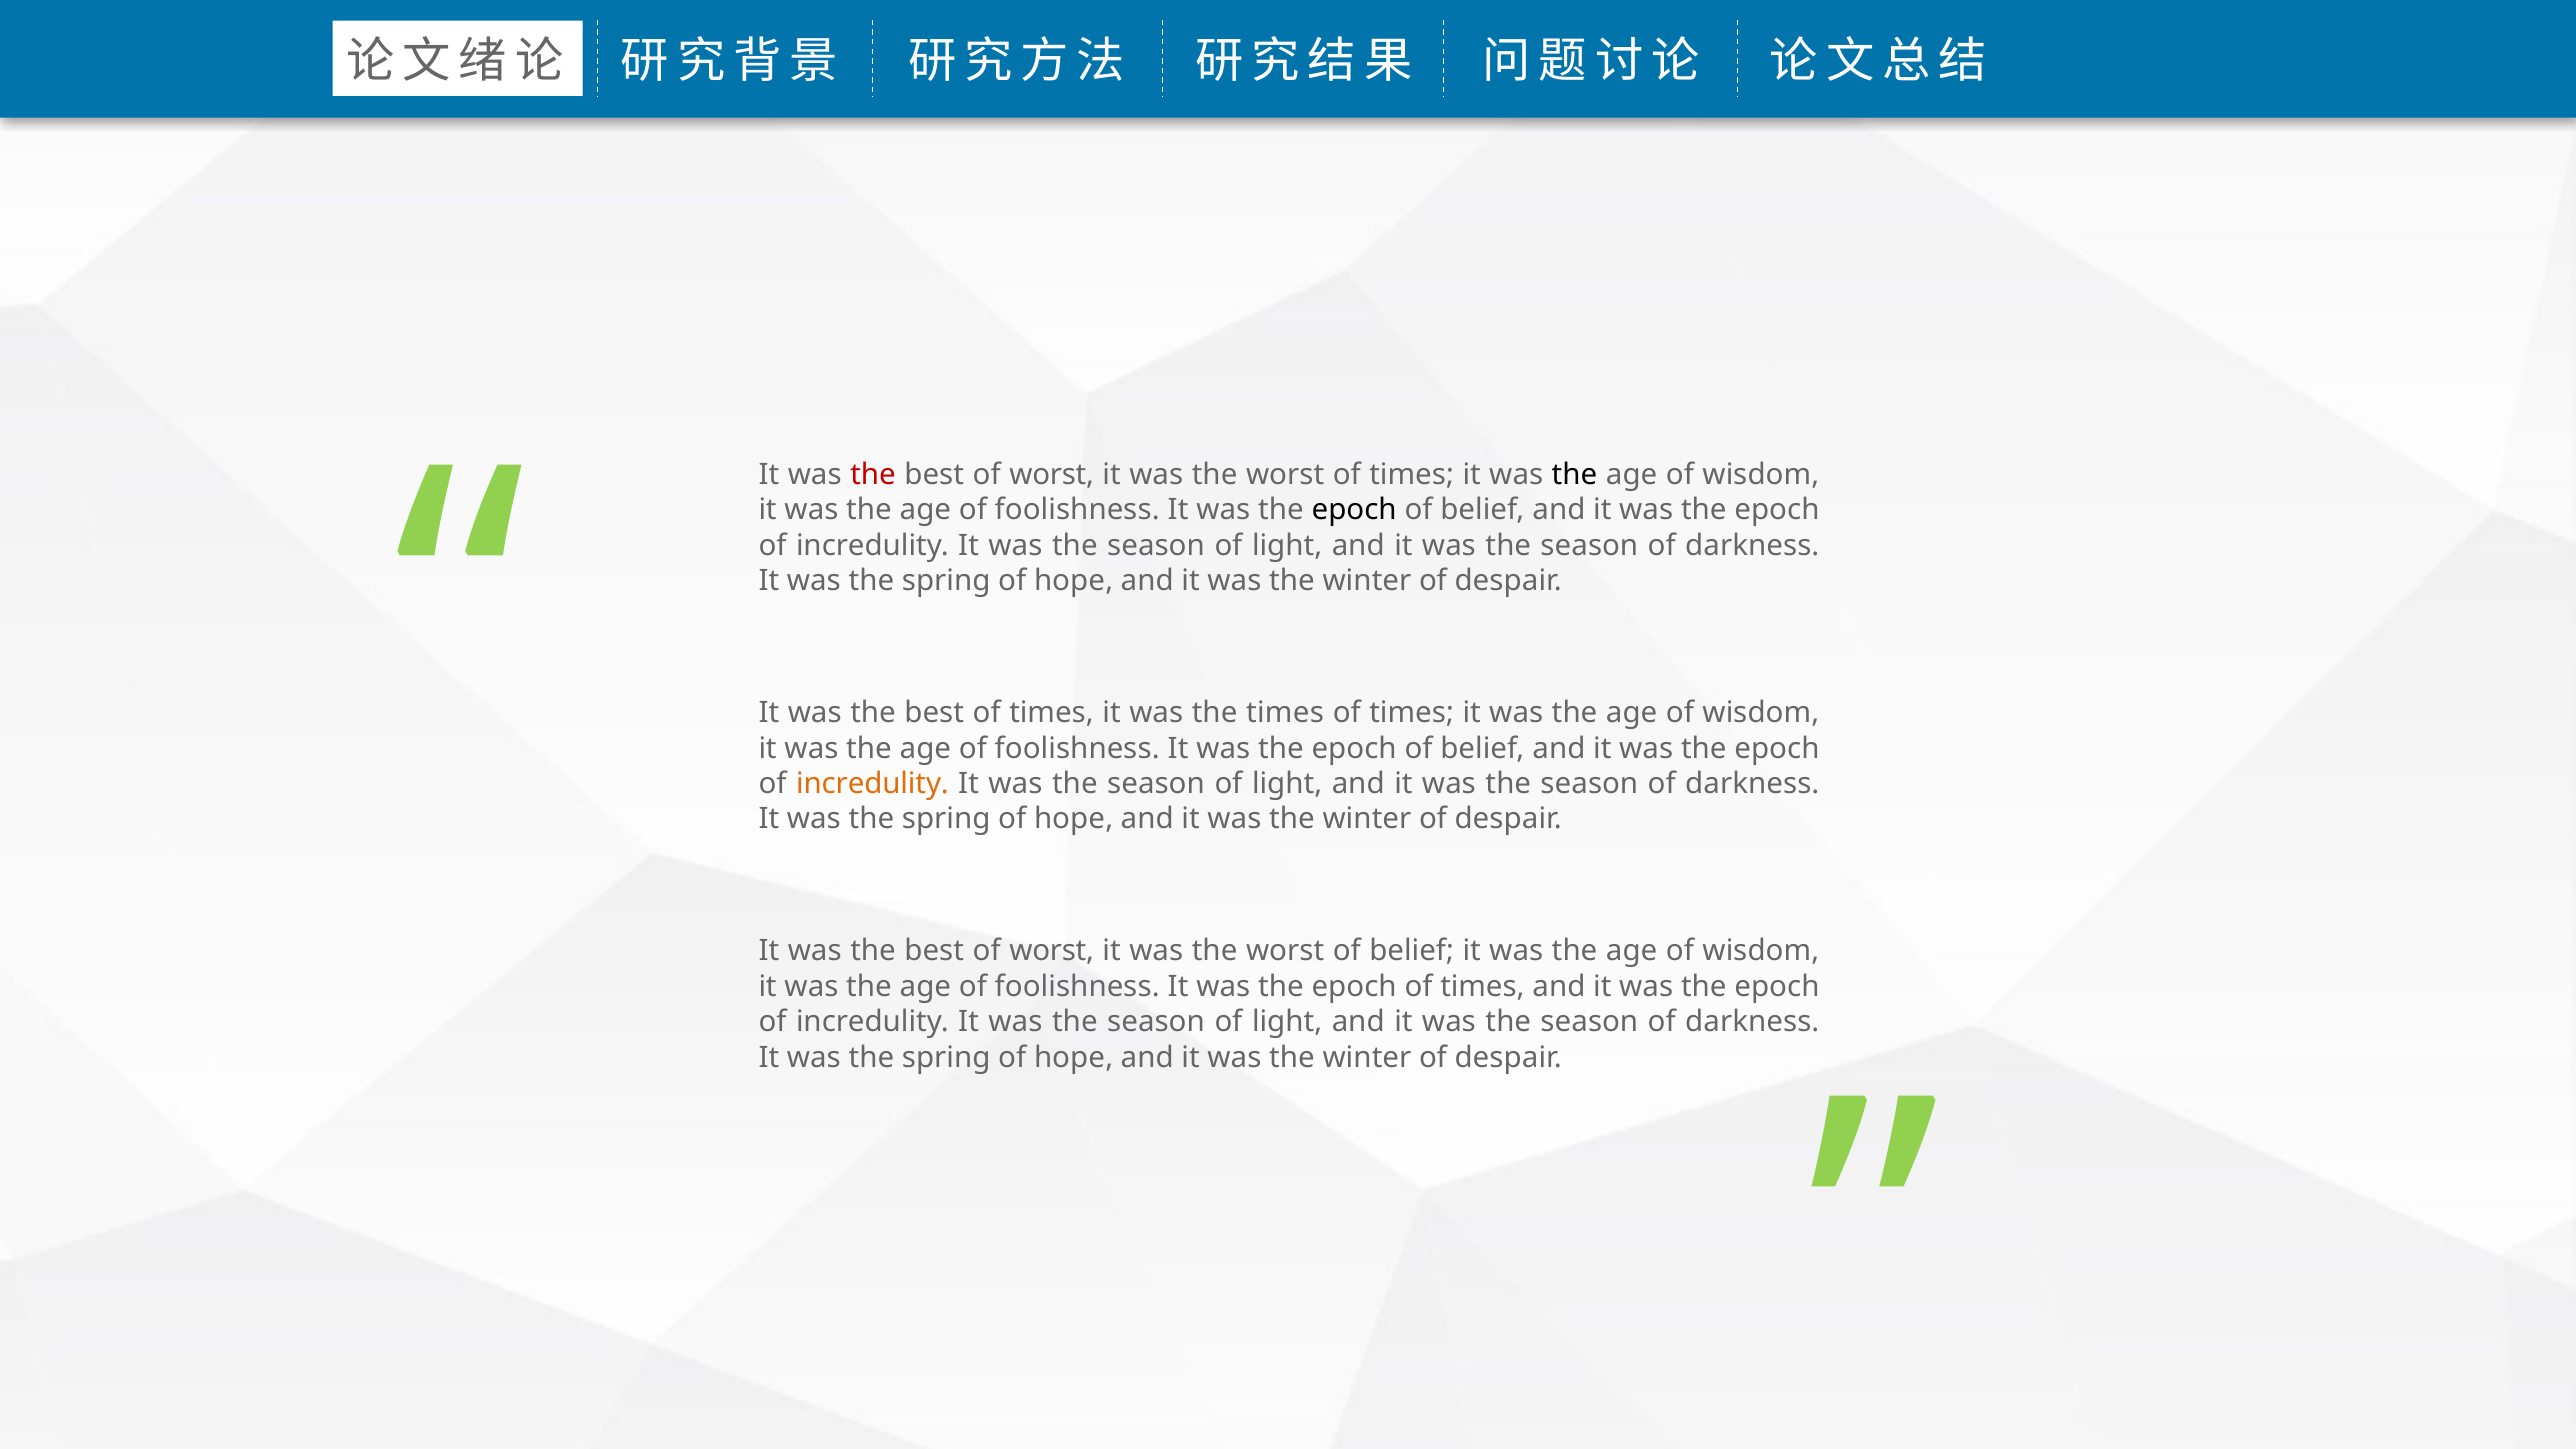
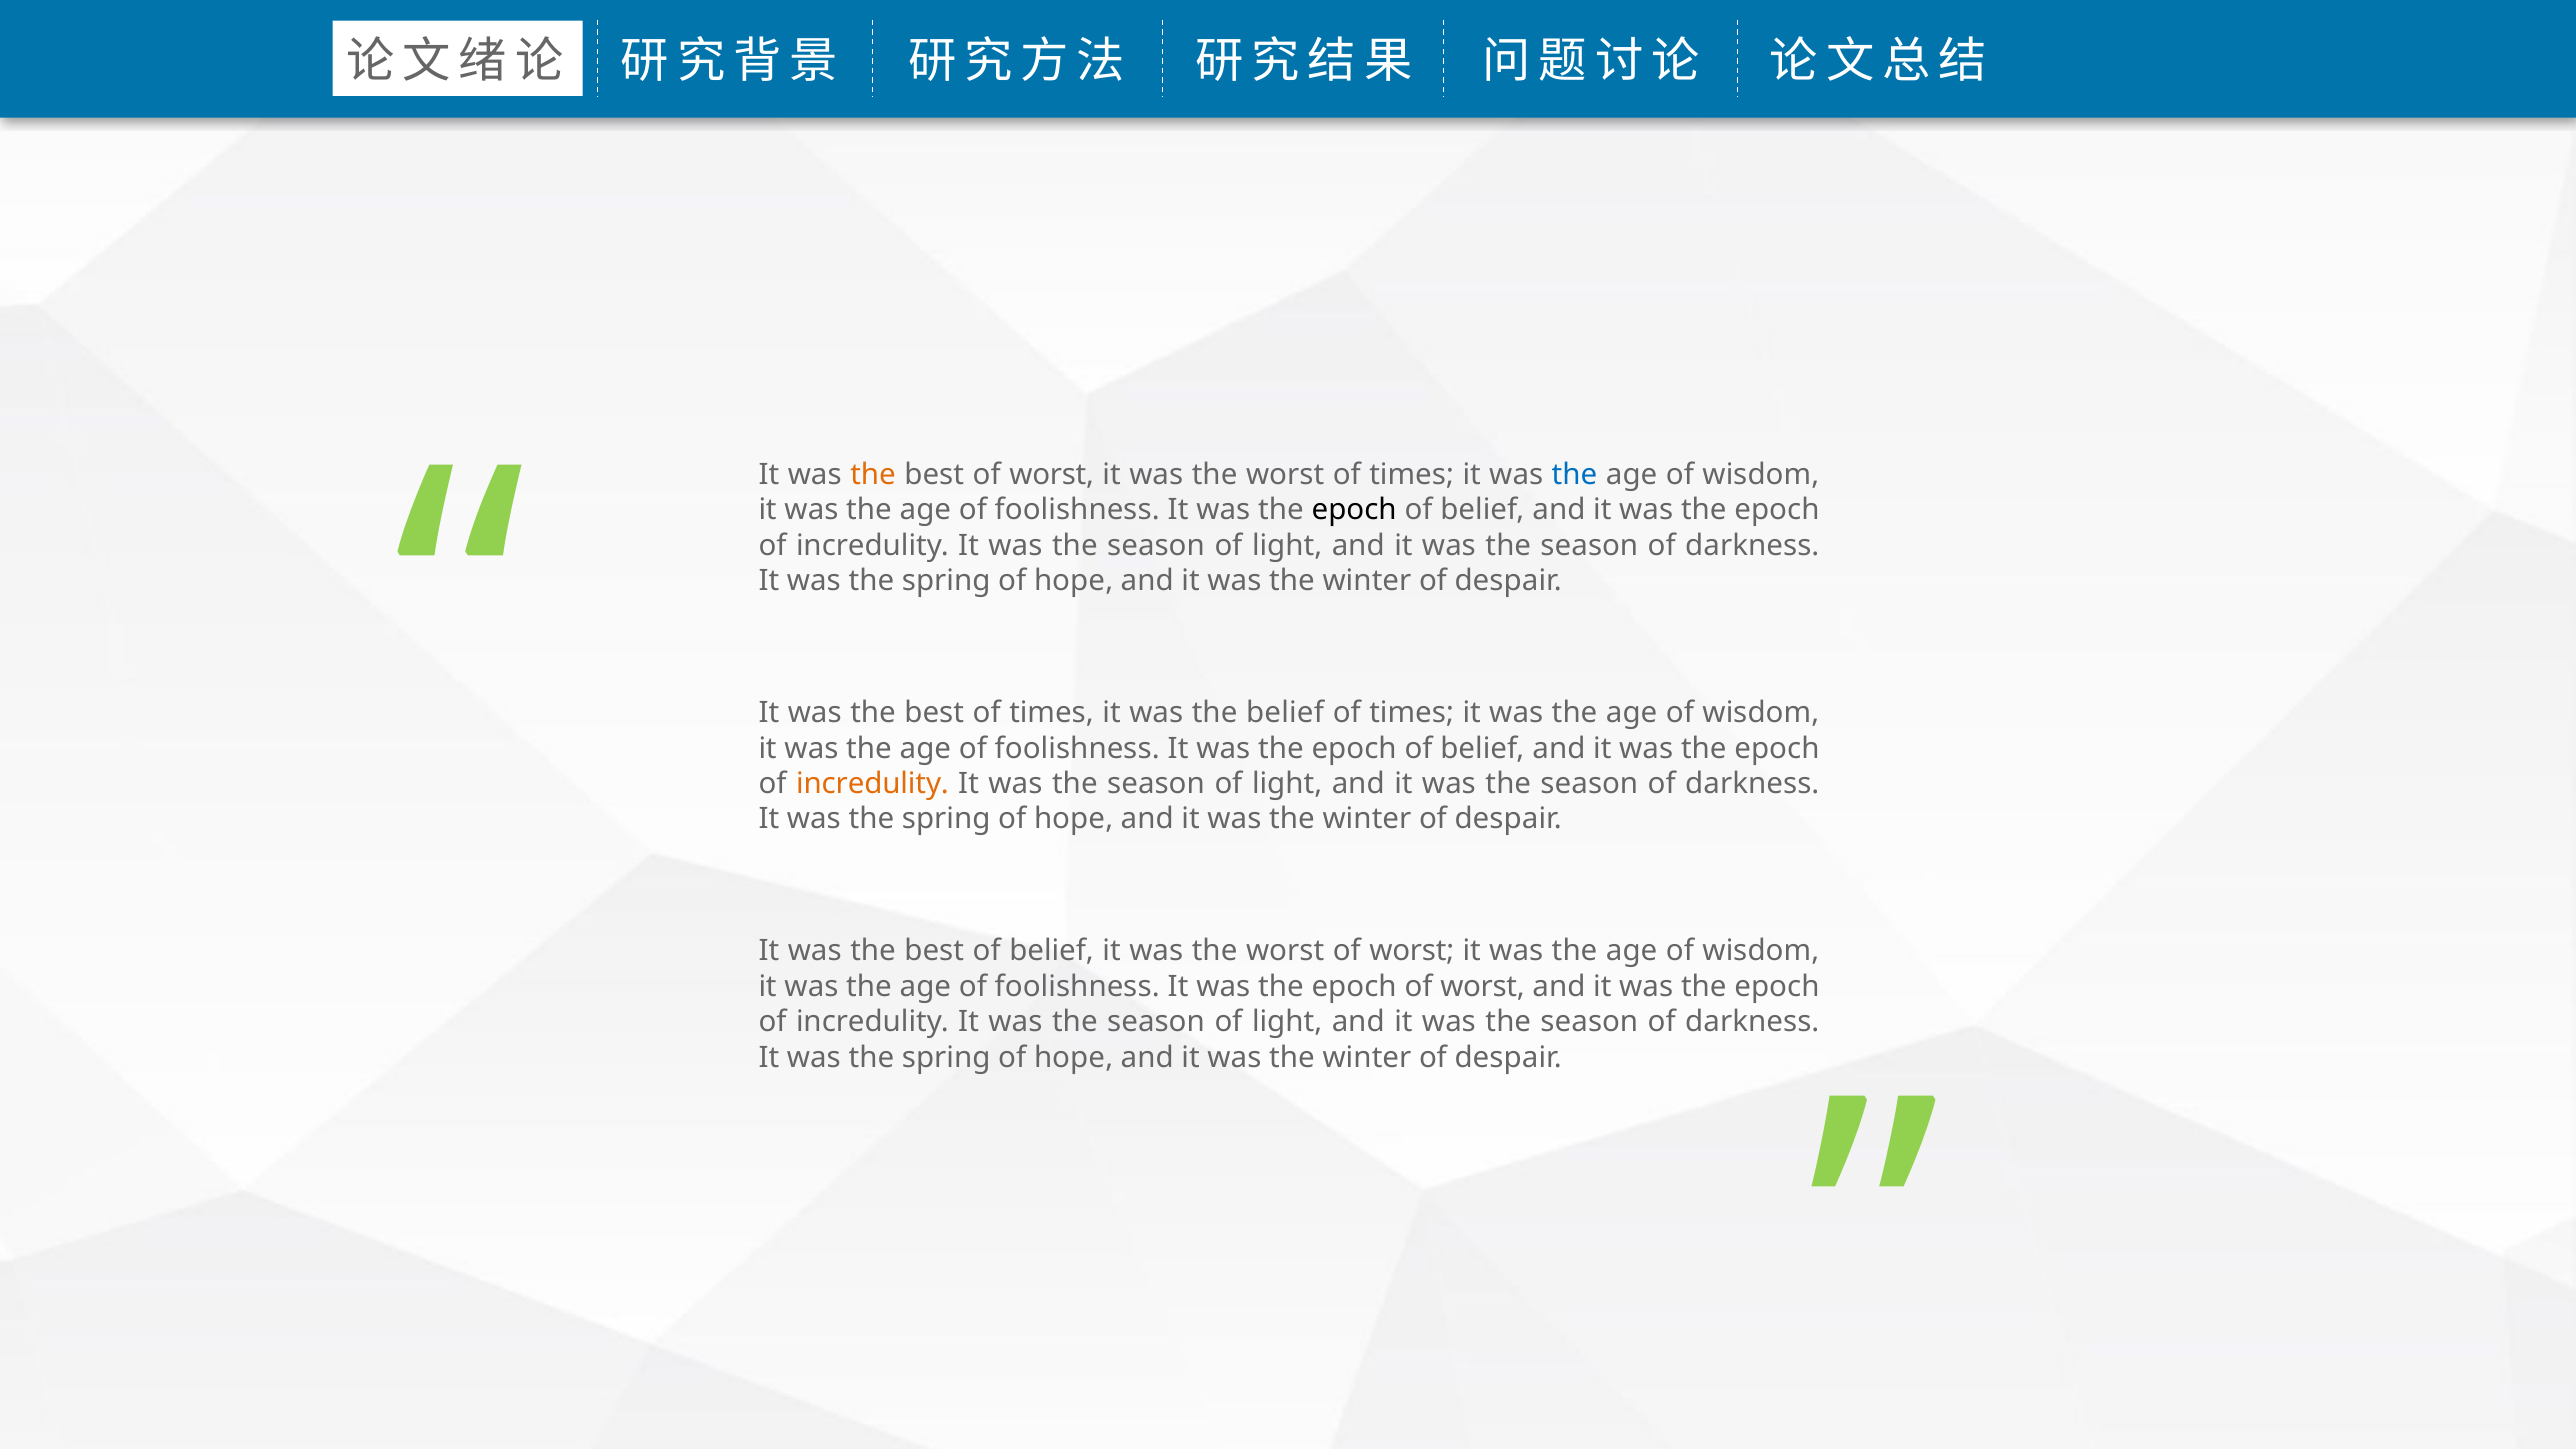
the colour: red -> orange (873, 475)
the colour: black -> blue (1575, 475)
the times: times -> belief (1285, 713)
worst: worst -> belief (1052, 951)
worst of belief: belief -> worst (1412, 951)
epoch of times: times -> worst (1483, 986)
